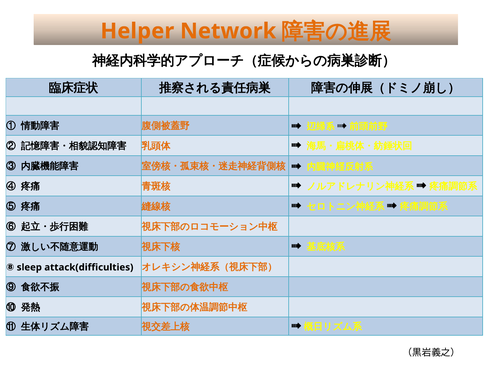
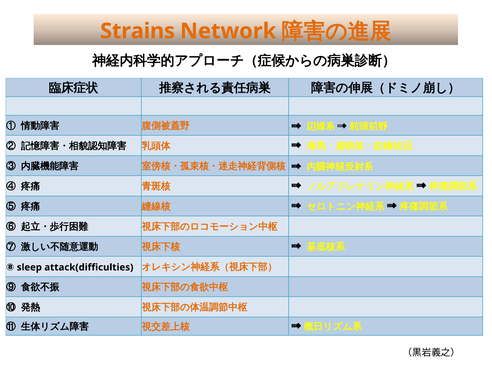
Helper: Helper -> Strains (138, 31)
